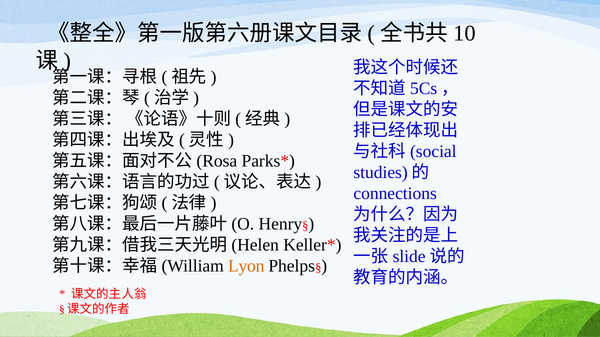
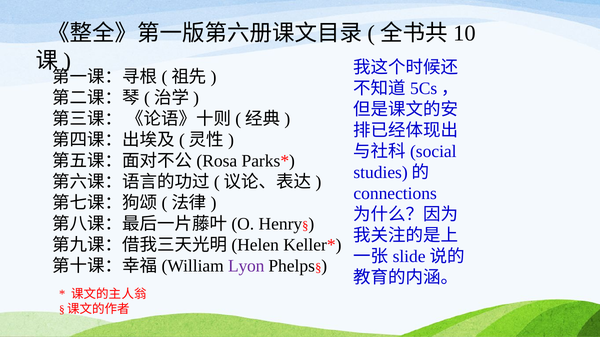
Lyon colour: orange -> purple (246, 266)
